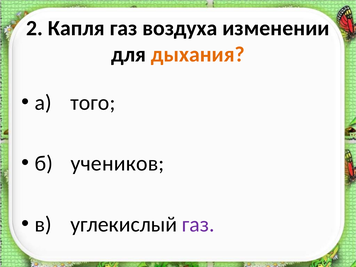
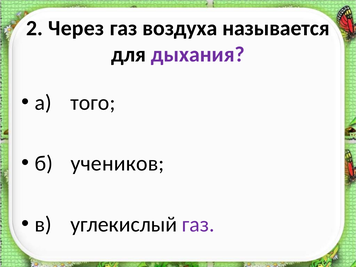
Капля: Капля -> Через (76, 28)
изменении: изменении -> называется (276, 28)
дыхания colour: orange -> purple (198, 54)
